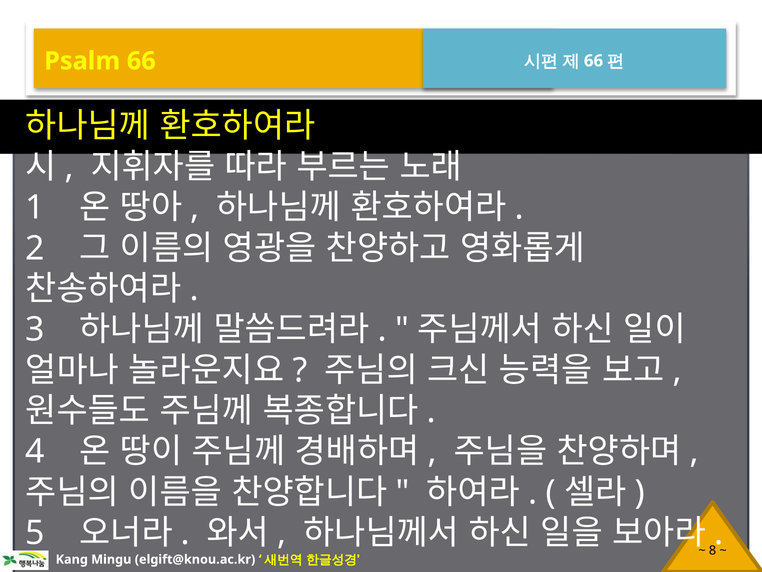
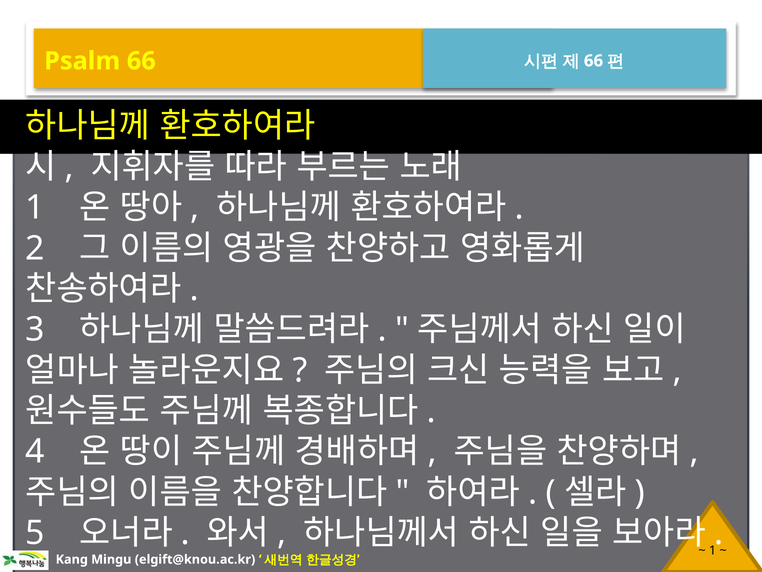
8: 8 -> 1 (713, 550)
